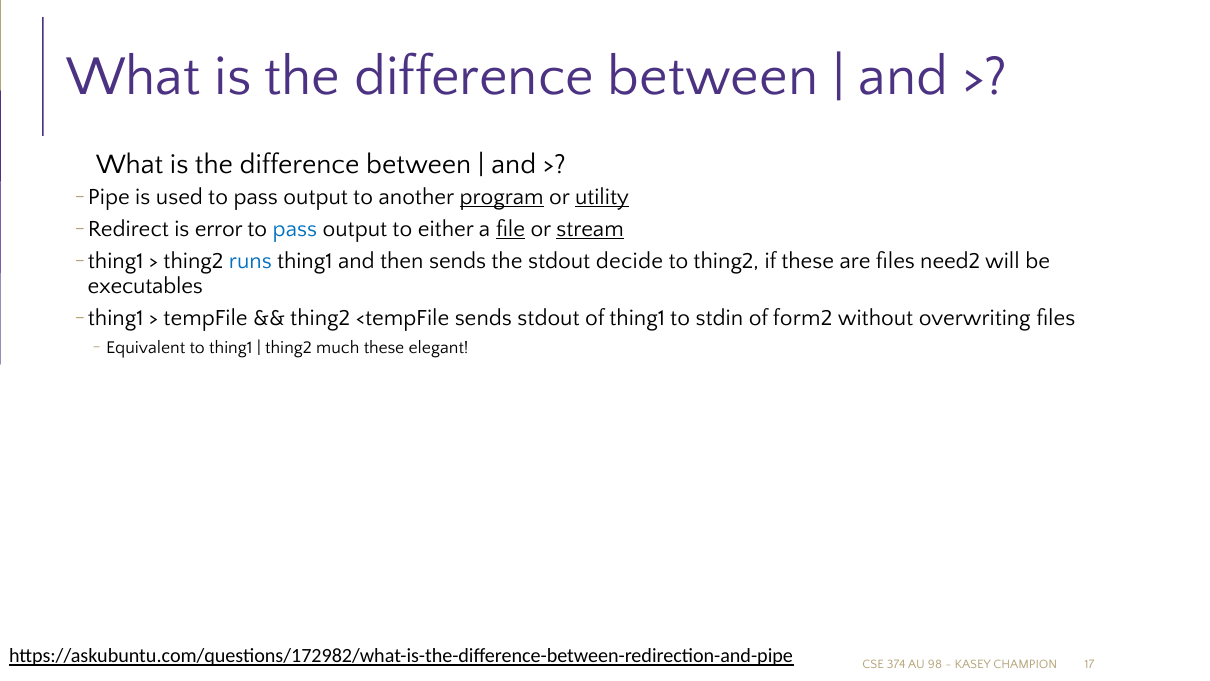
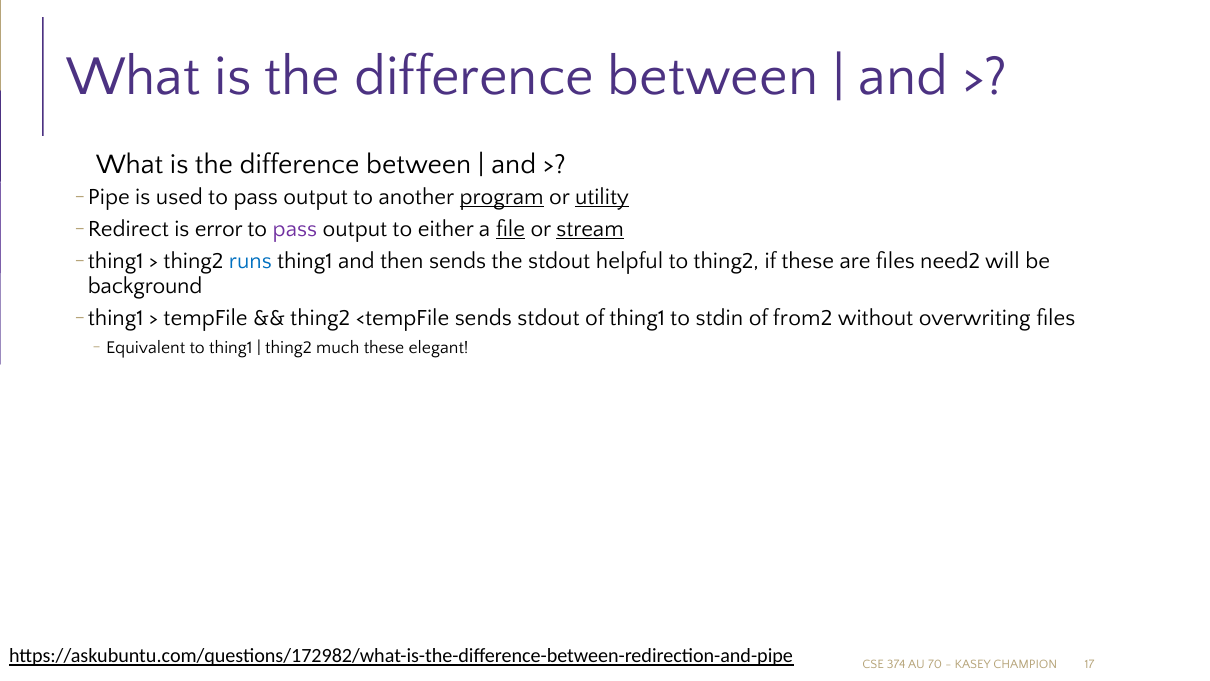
pass colour: blue -> purple (295, 229)
decide: decide -> helpful (630, 261)
executables: executables -> background (145, 286)
form2: form2 -> from2 (803, 318)
98: 98 -> 70 (935, 664)
